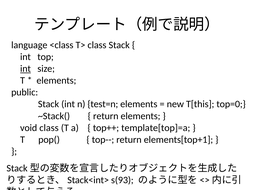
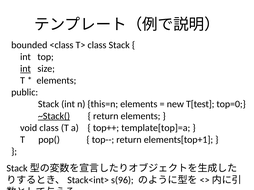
language: language -> bounded (29, 45)
test=n: test=n -> this=n (103, 104)
T[this: T[this -> T[test (200, 104)
~Stack( underline: none -> present (54, 116)
s(93: s(93 -> s(96 (122, 180)
